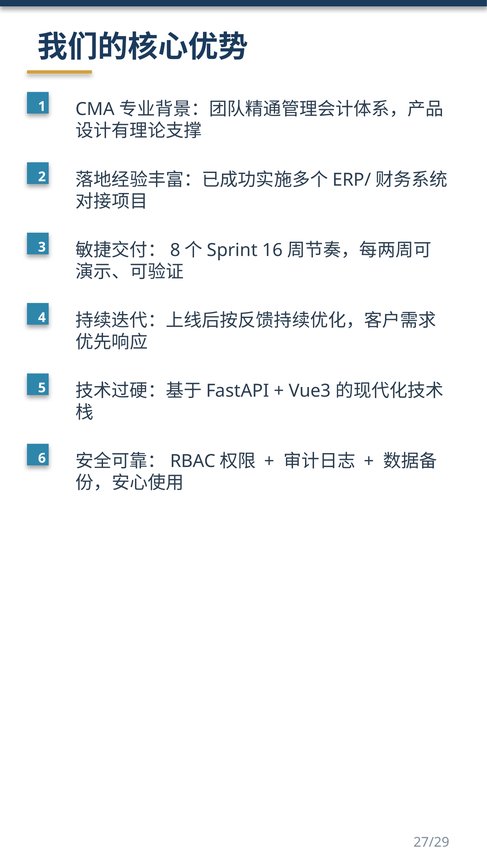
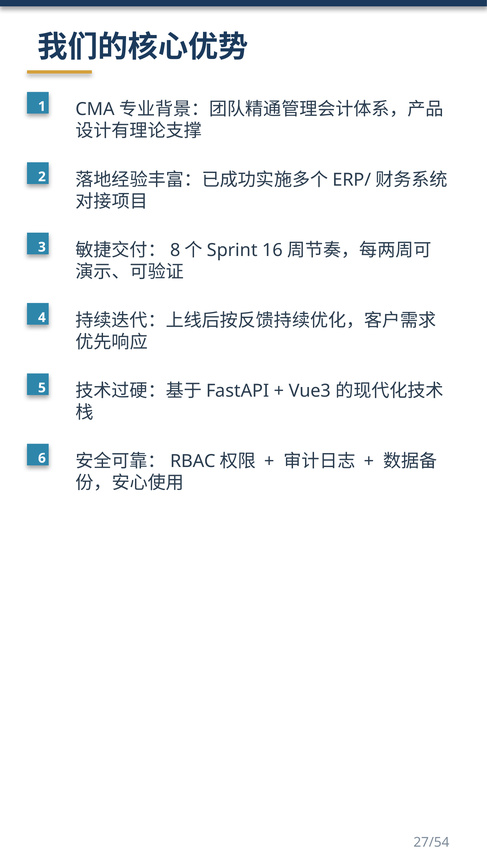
27/29: 27/29 -> 27/54 (431, 842)
